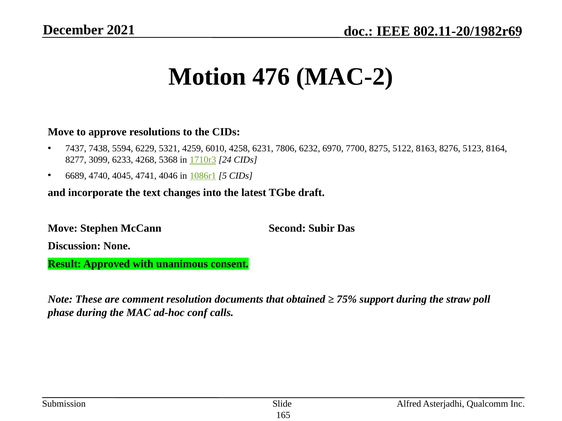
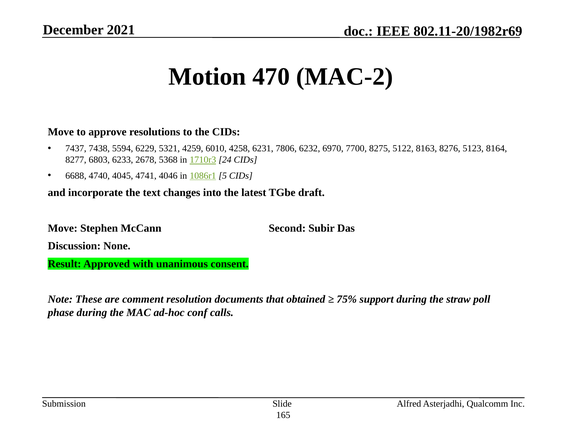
476: 476 -> 470 (271, 77)
3099: 3099 -> 6803 (99, 160)
4268: 4268 -> 2678 (146, 160)
6689: 6689 -> 6688 (76, 176)
